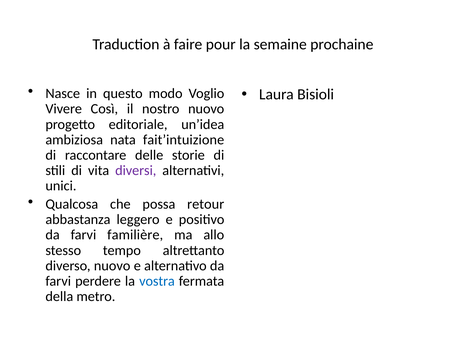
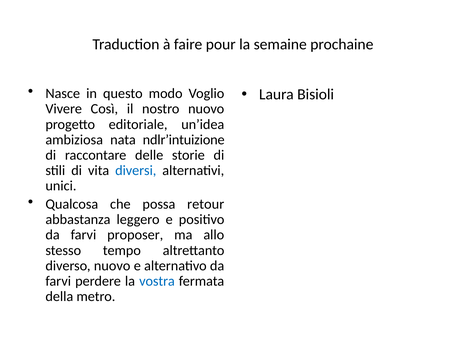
fait’intuizione: fait’intuizione -> ndlr’intuizione (184, 140)
diversi colour: purple -> blue (136, 170)
familière: familière -> proposer (135, 235)
